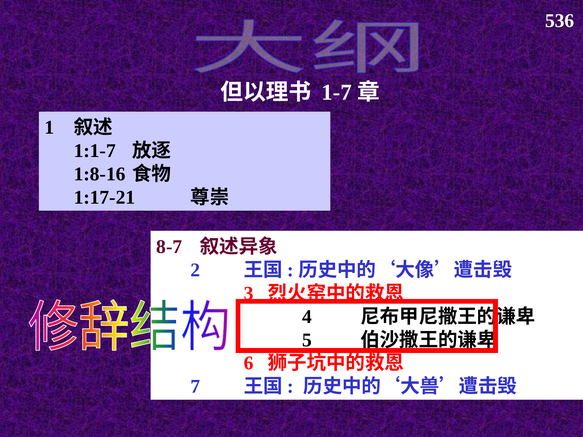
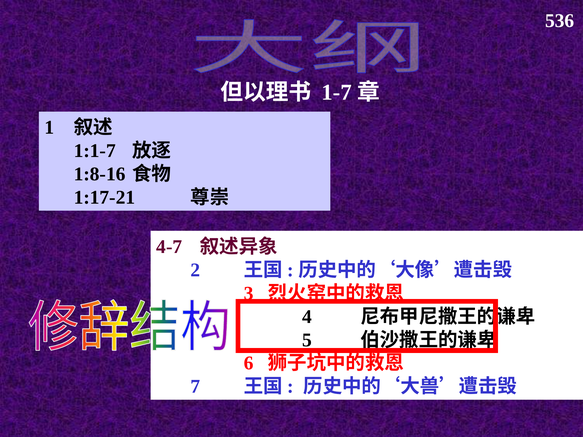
8-7: 8-7 -> 4-7 (169, 247)
